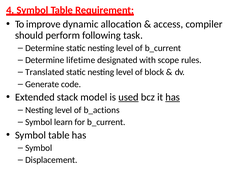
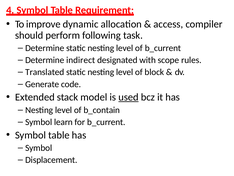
lifetime: lifetime -> indirect (81, 60)
has underline: present -> none (173, 97)
b_actions: b_actions -> b_contain (102, 110)
